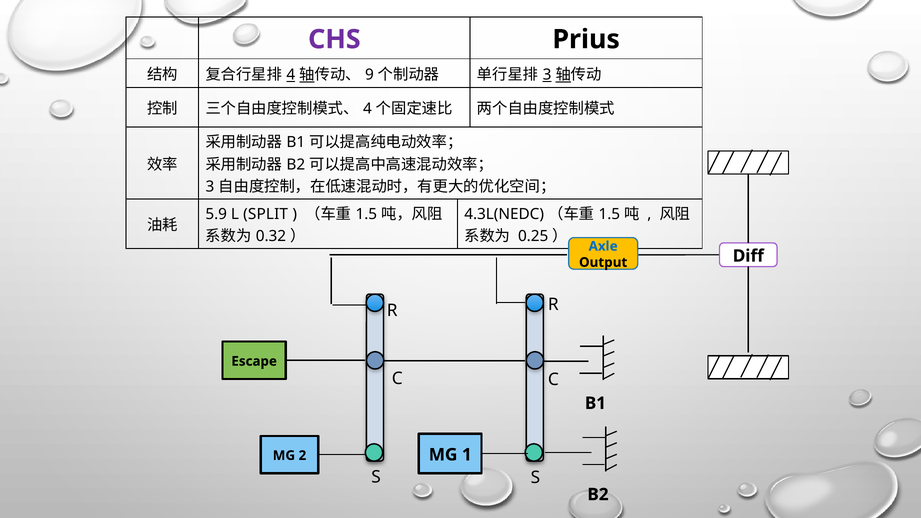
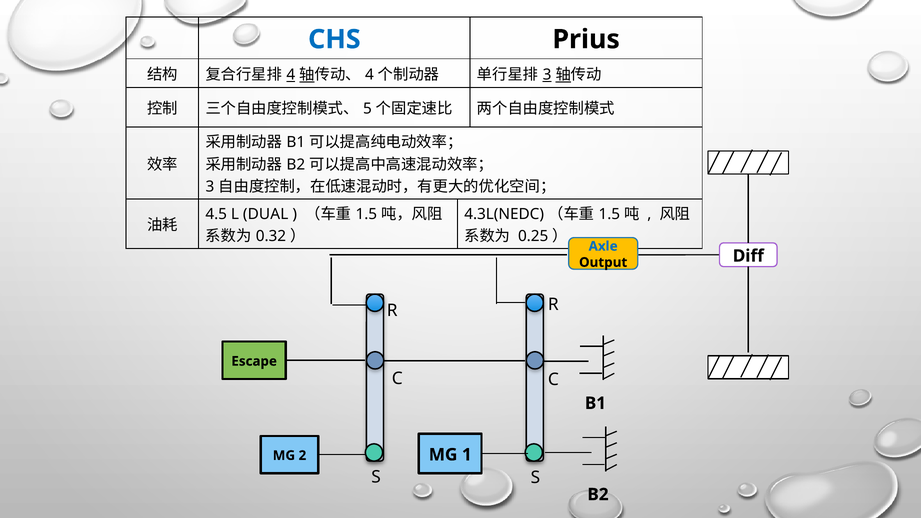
CHS colour: purple -> blue (334, 39)
9: 9 -> 4 (369, 75)
4: 4 -> 5 (367, 109)
5.9: 5.9 -> 4.5 (216, 214)
SPLIT: SPLIT -> DUAL (266, 214)
